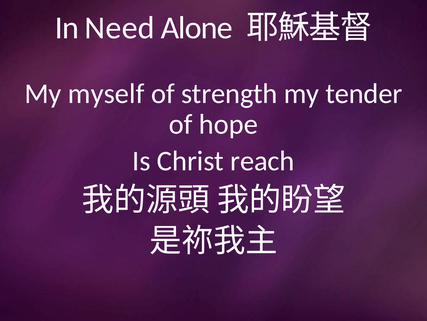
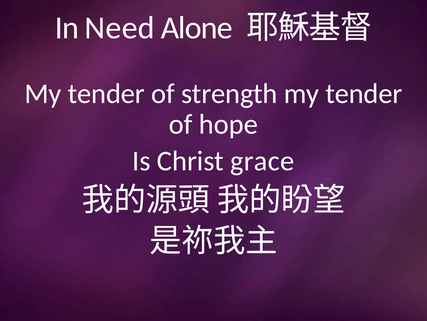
myself: myself -> tender (106, 93)
reach: reach -> grace (262, 161)
